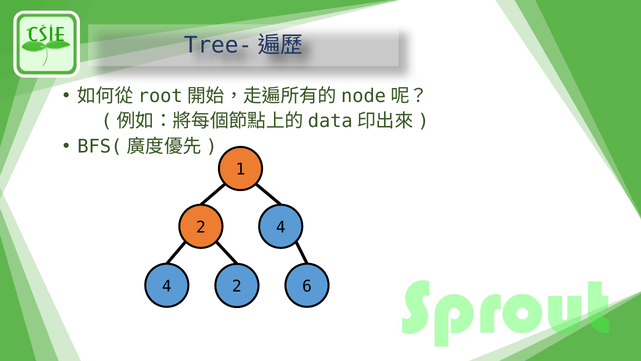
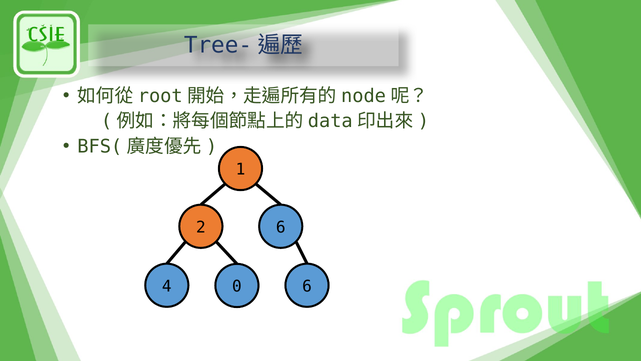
2 4: 4 -> 6 (281, 227)
4 2: 2 -> 0 (237, 286)
